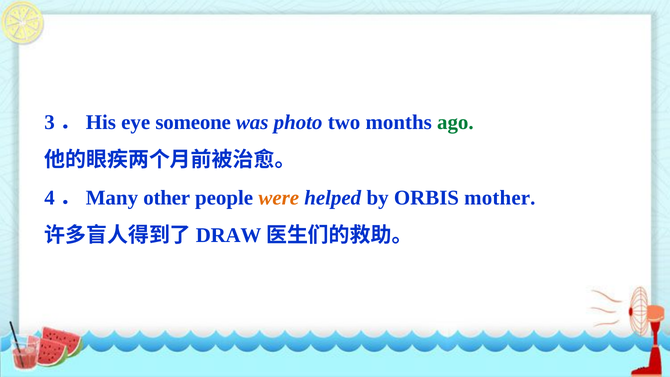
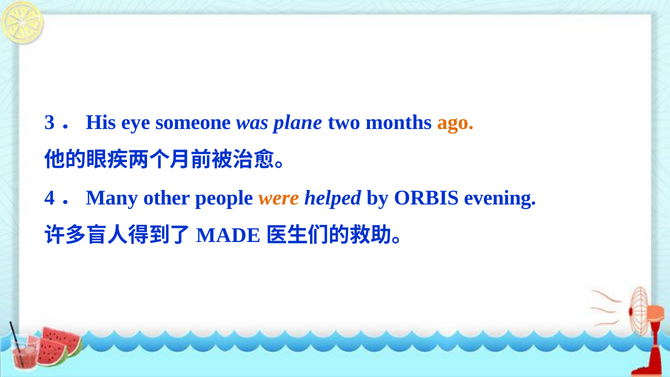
photo: photo -> plane (298, 122)
ago colour: green -> orange (455, 122)
mother: mother -> evening (500, 198)
DRAW: DRAW -> MADE (228, 235)
